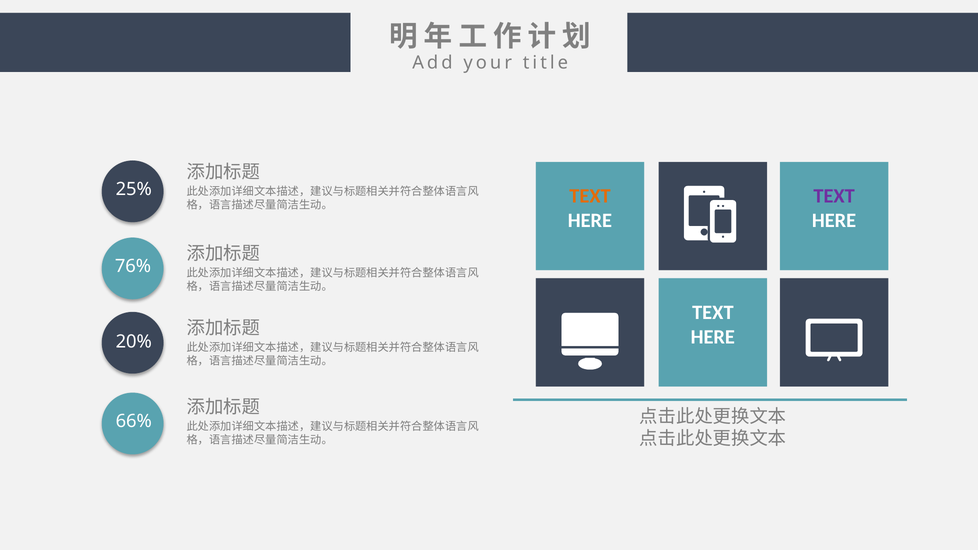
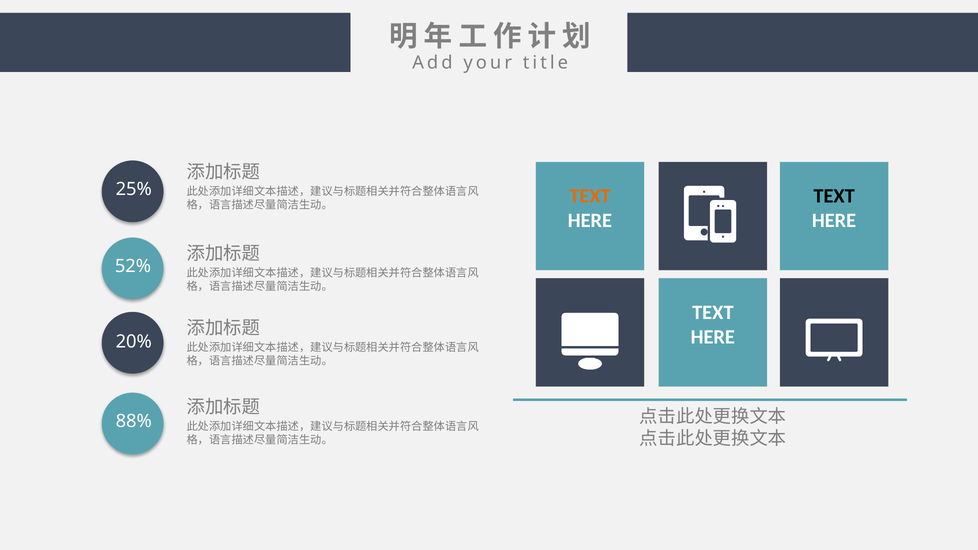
TEXT colour: purple -> black (834, 196)
76%: 76% -> 52% (133, 267)
66%: 66% -> 88% (134, 422)
